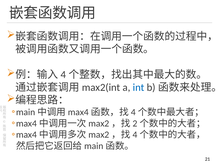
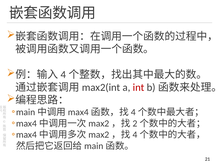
int colour: blue -> red (139, 88)
